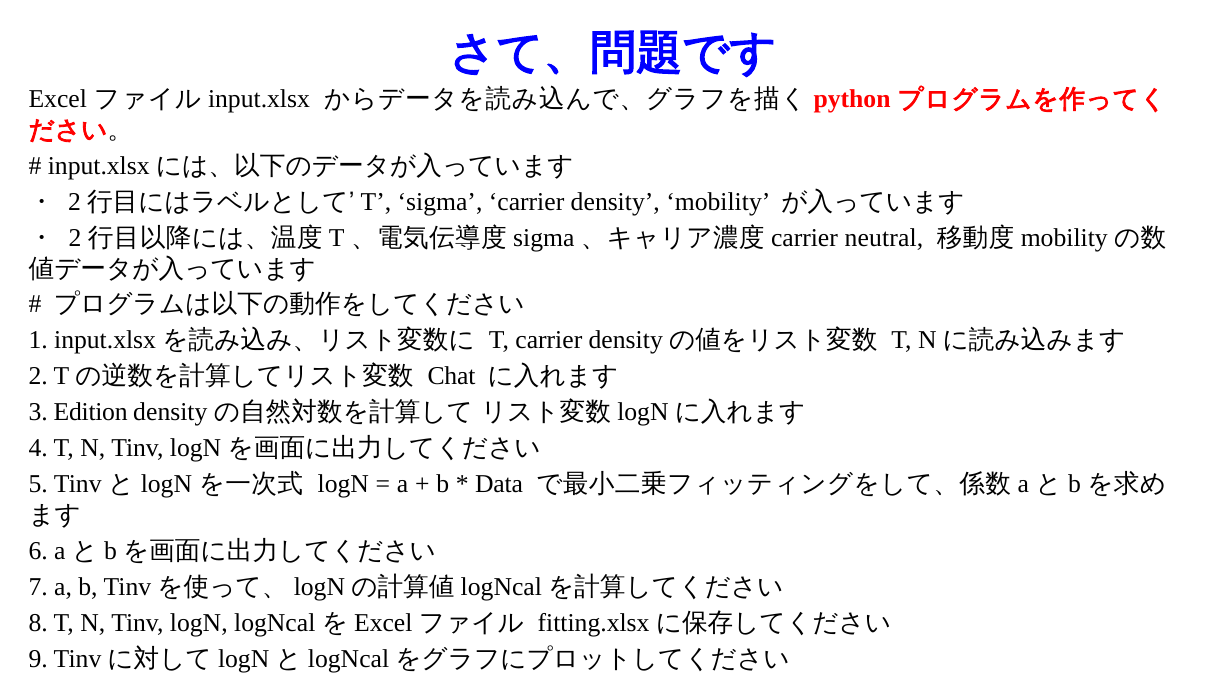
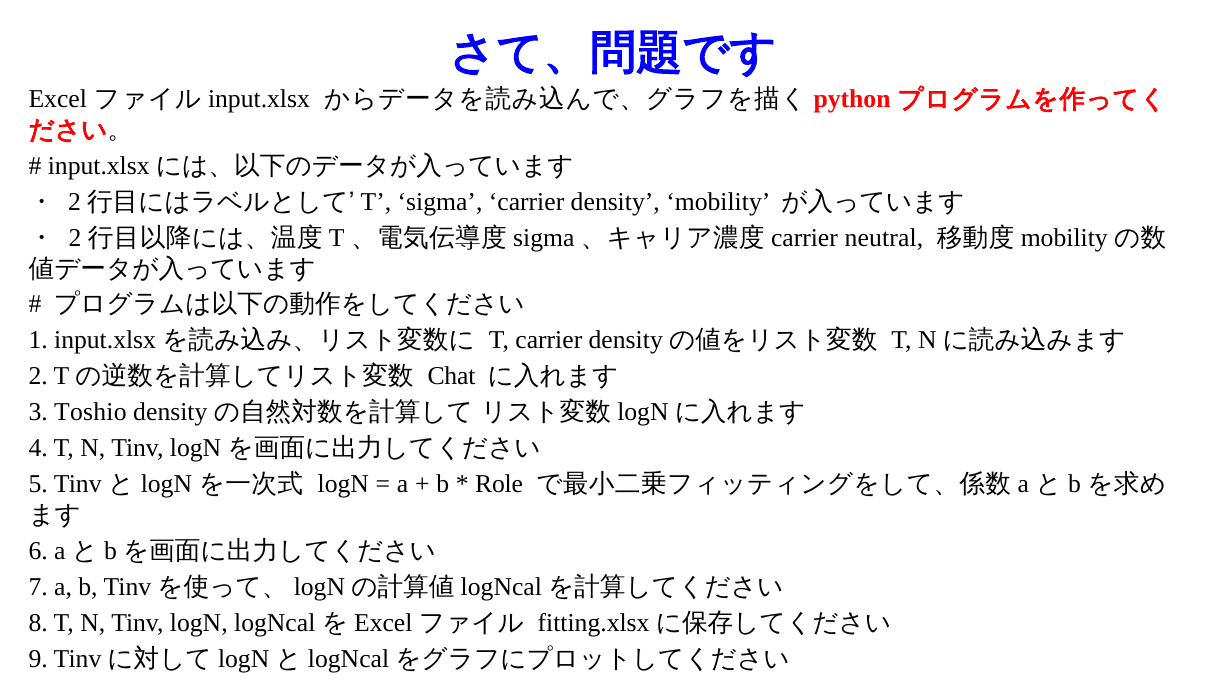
Edition: Edition -> Toshio (90, 412)
Data: Data -> Role (499, 484)
